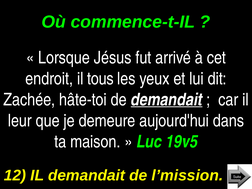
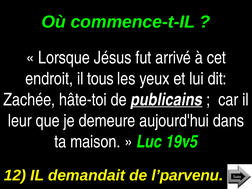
de demandait: demandait -> publicains (166, 100)
l’mission: l’mission -> l’parvenu (187, 176)
